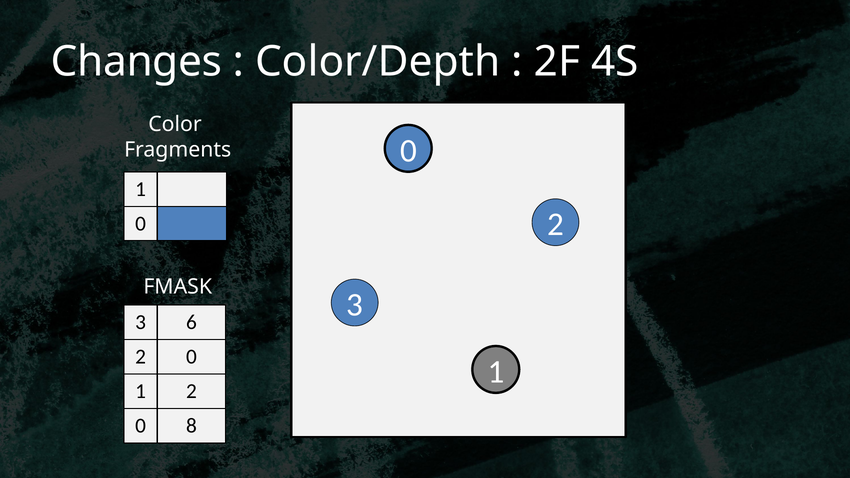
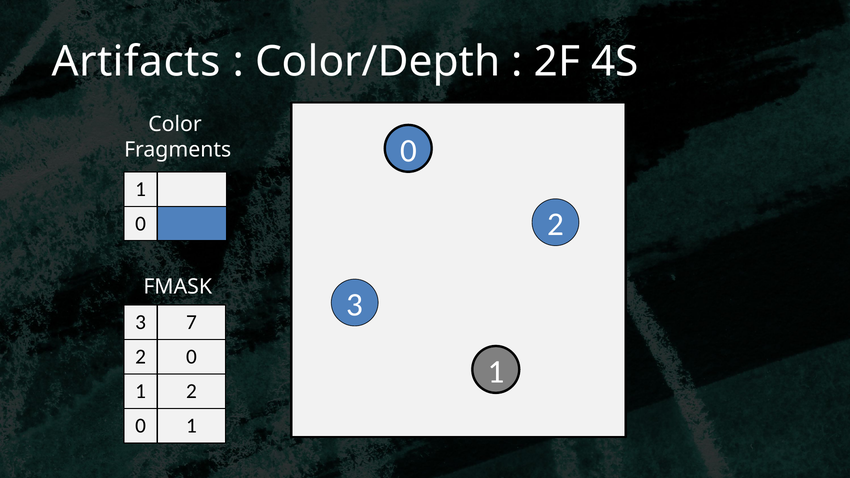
Changes: Changes -> Artifacts (136, 62)
6: 6 -> 7 (191, 322)
8: 8 -> 1 (191, 426)
